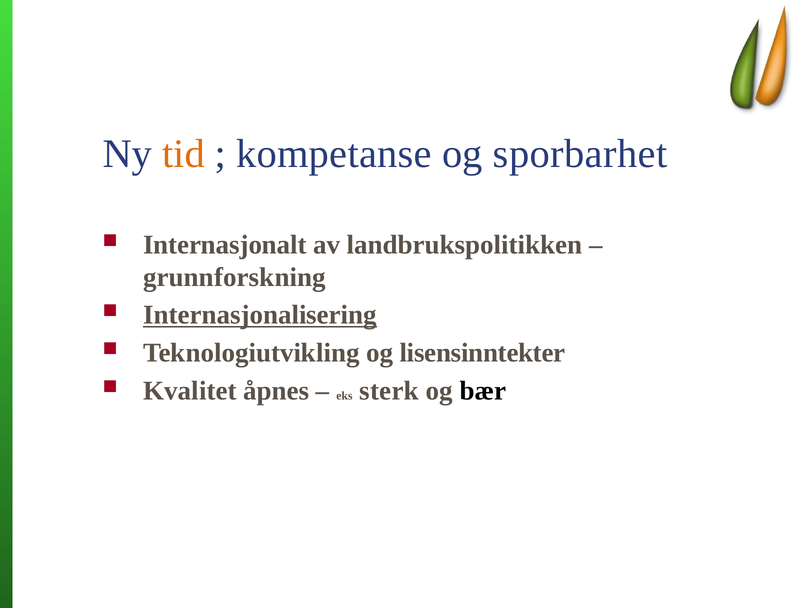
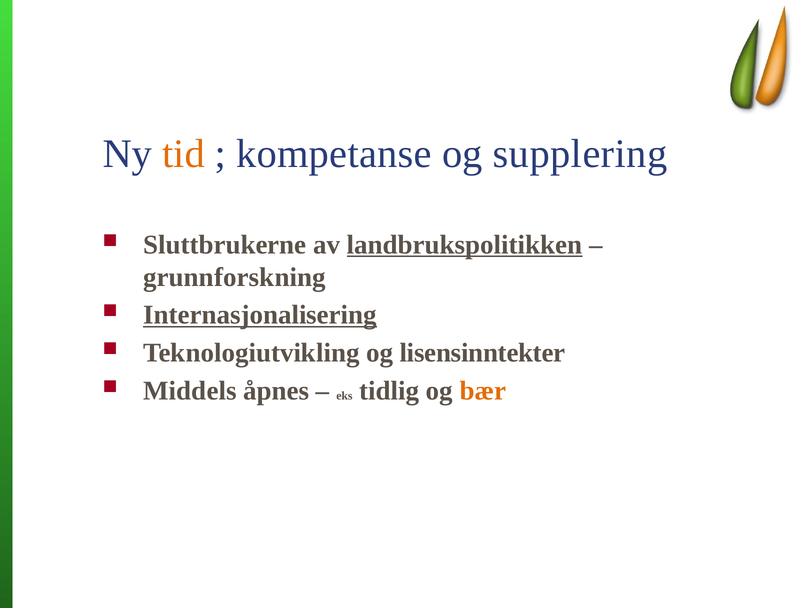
sporbarhet: sporbarhet -> supplering (580, 154)
Internasjonalt: Internasjonalt -> Sluttbrukerne (225, 245)
landbrukspolitikken underline: none -> present (465, 245)
Kvalitet: Kvalitet -> Middels (190, 390)
sterk: sterk -> tidlig (389, 390)
bær colour: black -> orange (483, 390)
